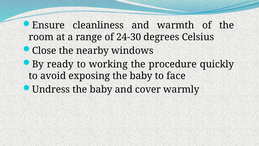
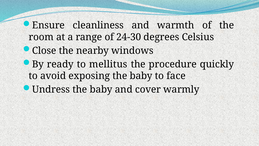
working: working -> mellitus (108, 64)
